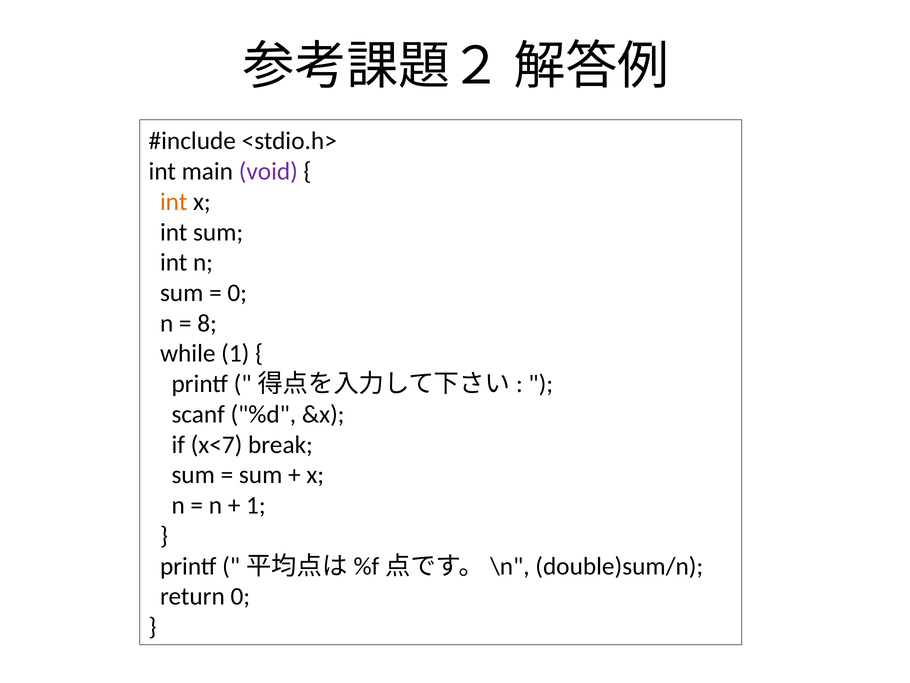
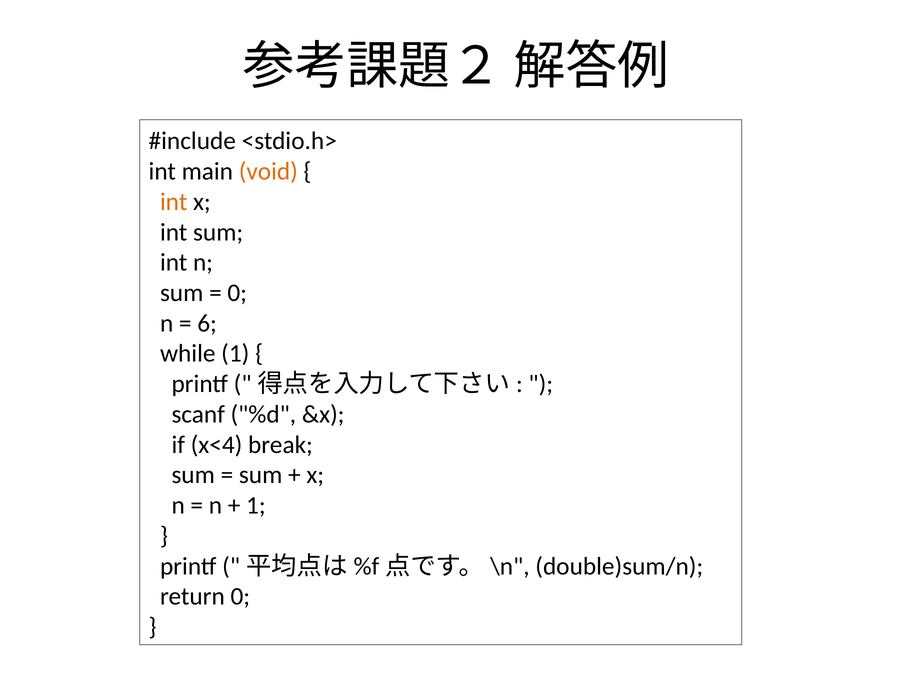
void colour: purple -> orange (268, 171)
8: 8 -> 6 (207, 323)
x<7: x<7 -> x<4 (217, 444)
